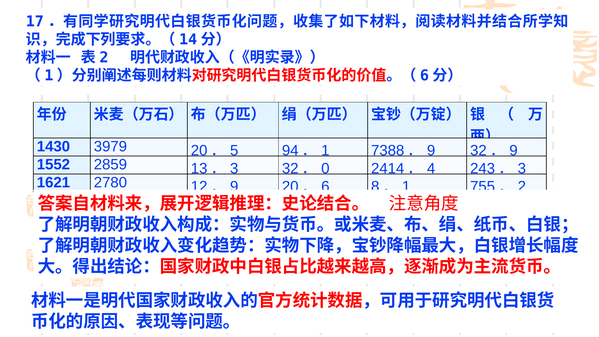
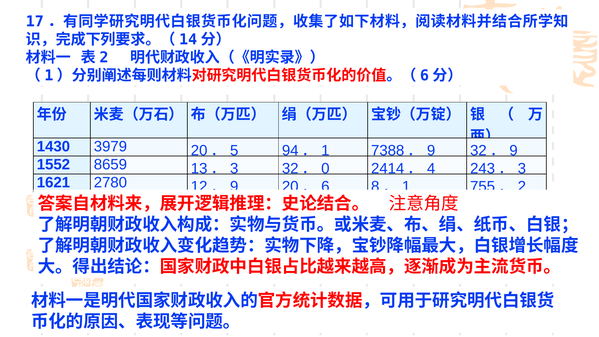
2859: 2859 -> 8659 (110, 165)
